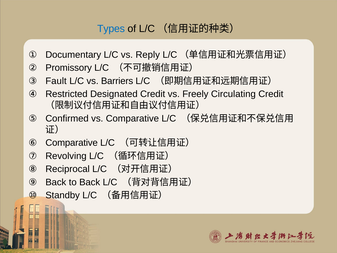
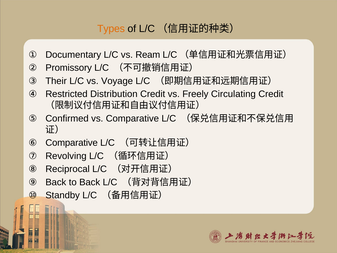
Types colour: blue -> orange (111, 29)
Reply: Reply -> Ream (148, 55)
Fault: Fault -> Their (56, 81)
Barriers: Barriers -> Voyage (117, 81)
Designated: Designated -> Distribution (114, 94)
